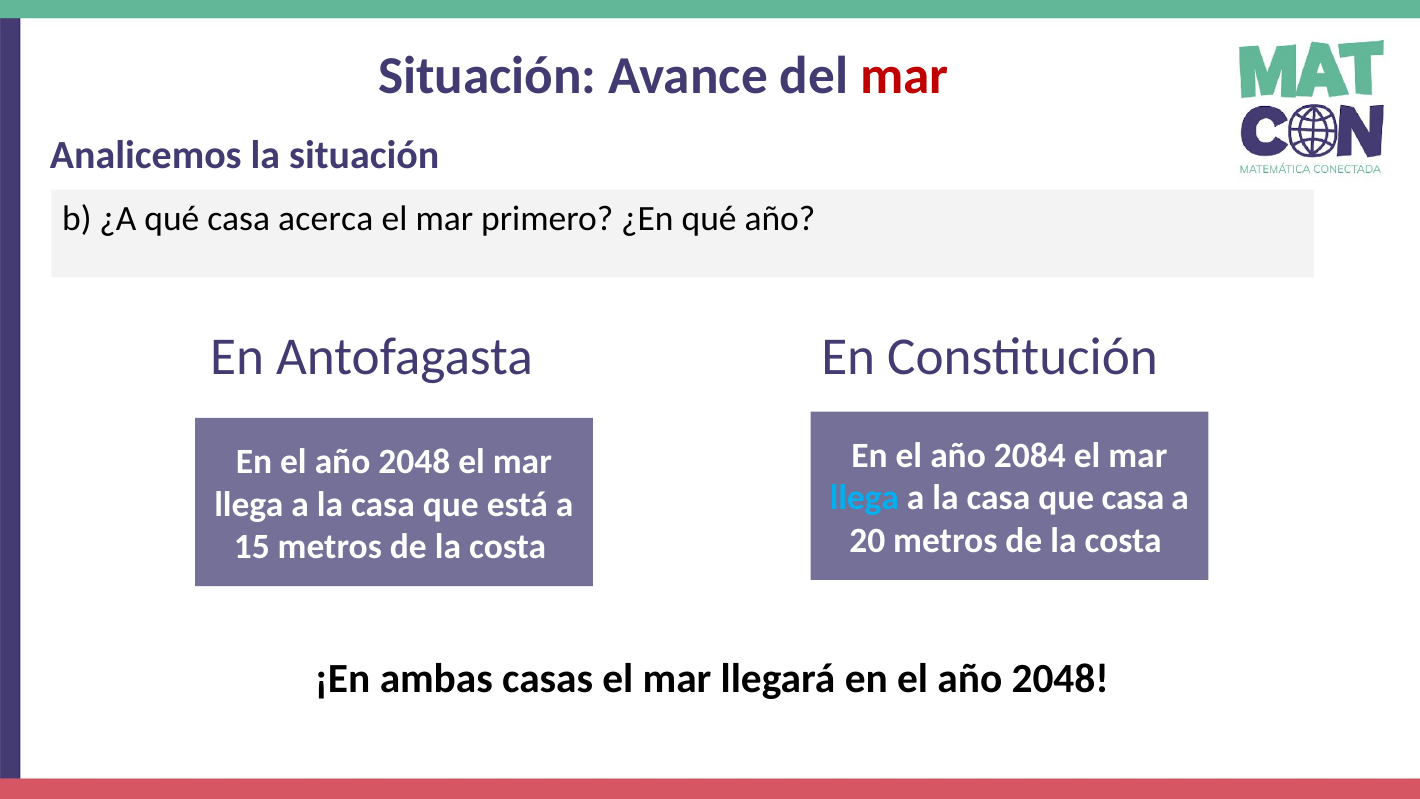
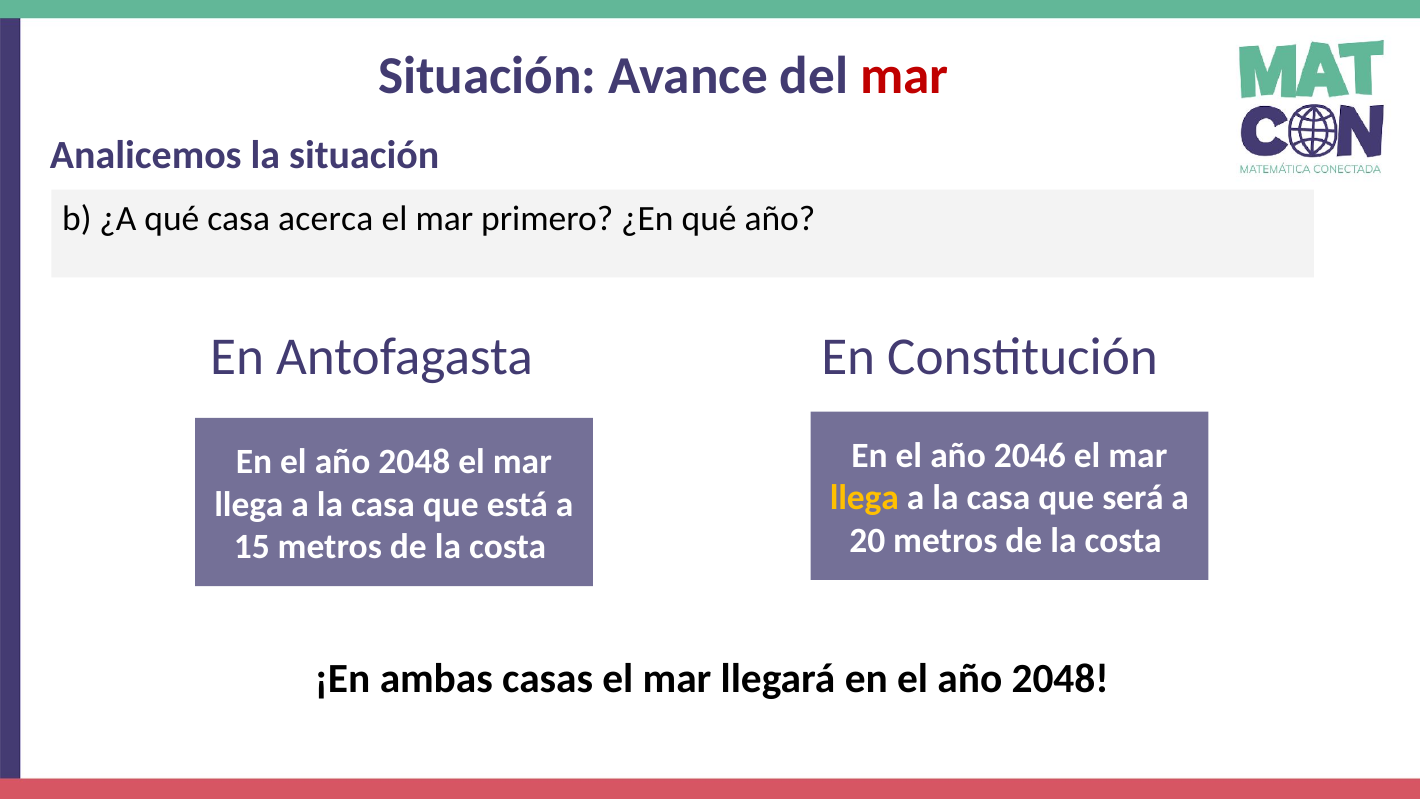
2084: 2084 -> 2046 (1030, 455)
llega colour: light blue -> yellow (864, 498)
que casa: casa -> será (1133, 498)
